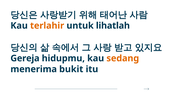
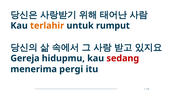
lihatlah: lihatlah -> rumput (113, 26)
sedang colour: orange -> red (123, 58)
bukit: bukit -> pergi (71, 69)
